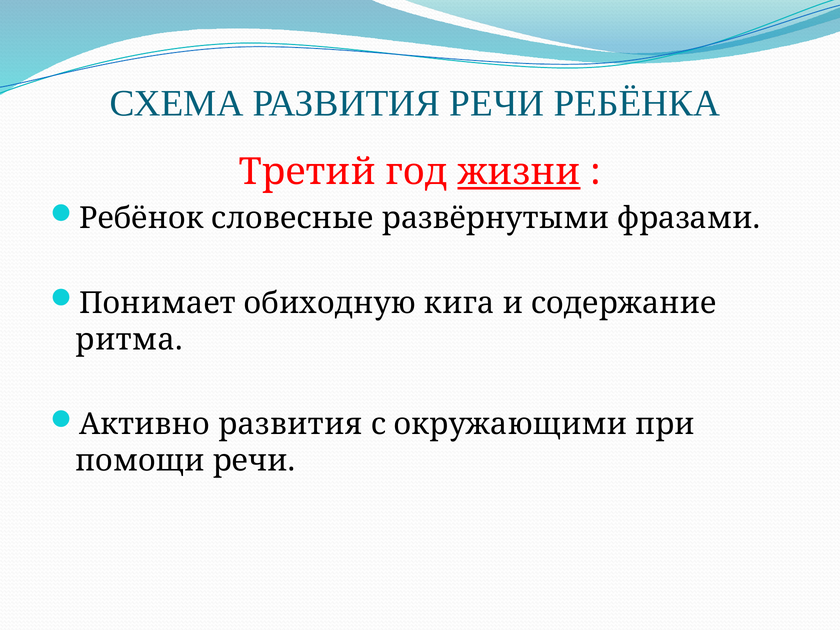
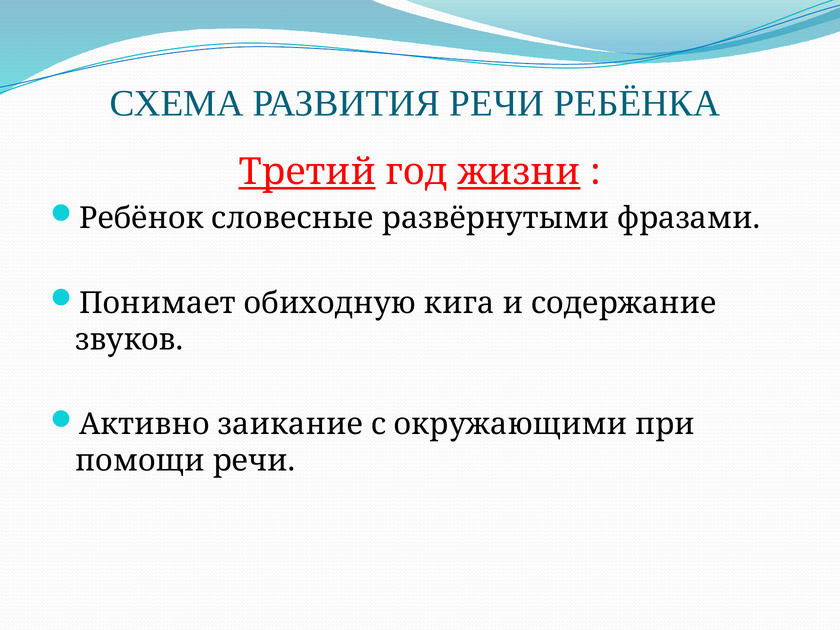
Третий underline: none -> present (307, 172)
ритма: ритма -> звуков (129, 340)
Активно развития: развития -> заикание (290, 424)
